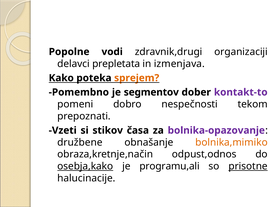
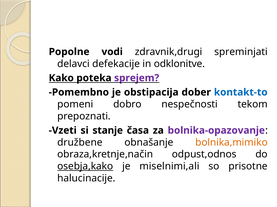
organizaciji: organizaciji -> spreminjati (241, 52)
prepletata: prepletata -> defekacije (116, 64)
izmenjava: izmenjava -> odklonitve (179, 64)
sprejem colour: orange -> purple (137, 78)
segmentov: segmentov -> obstipacija (151, 93)
kontakt-to colour: purple -> blue (241, 93)
stikov: stikov -> stanje (108, 131)
programu,ali: programu,ali -> miselnimi,ali (169, 167)
prisotne underline: present -> none (248, 167)
